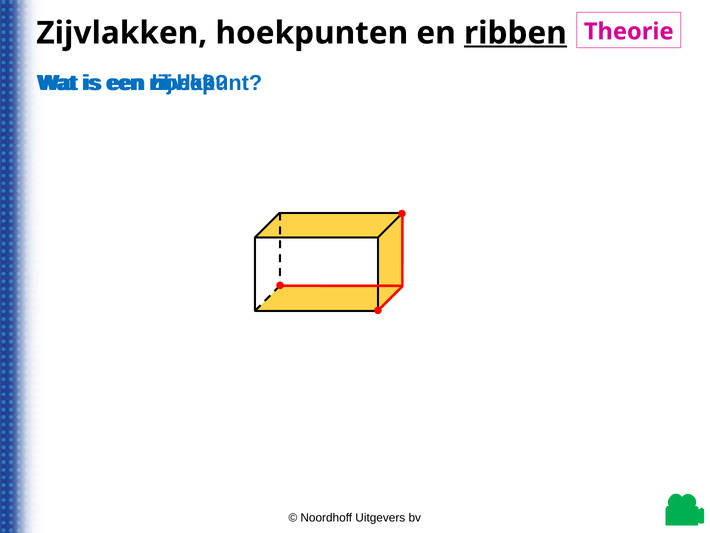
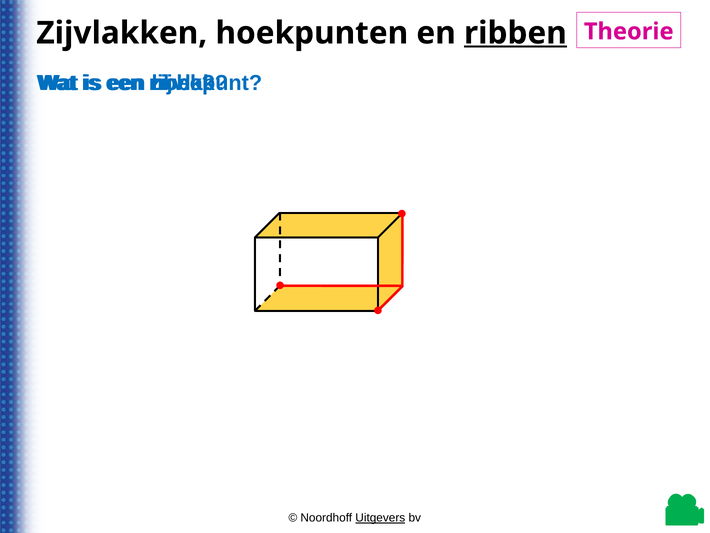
Uitgevers underline: none -> present (380, 517)
